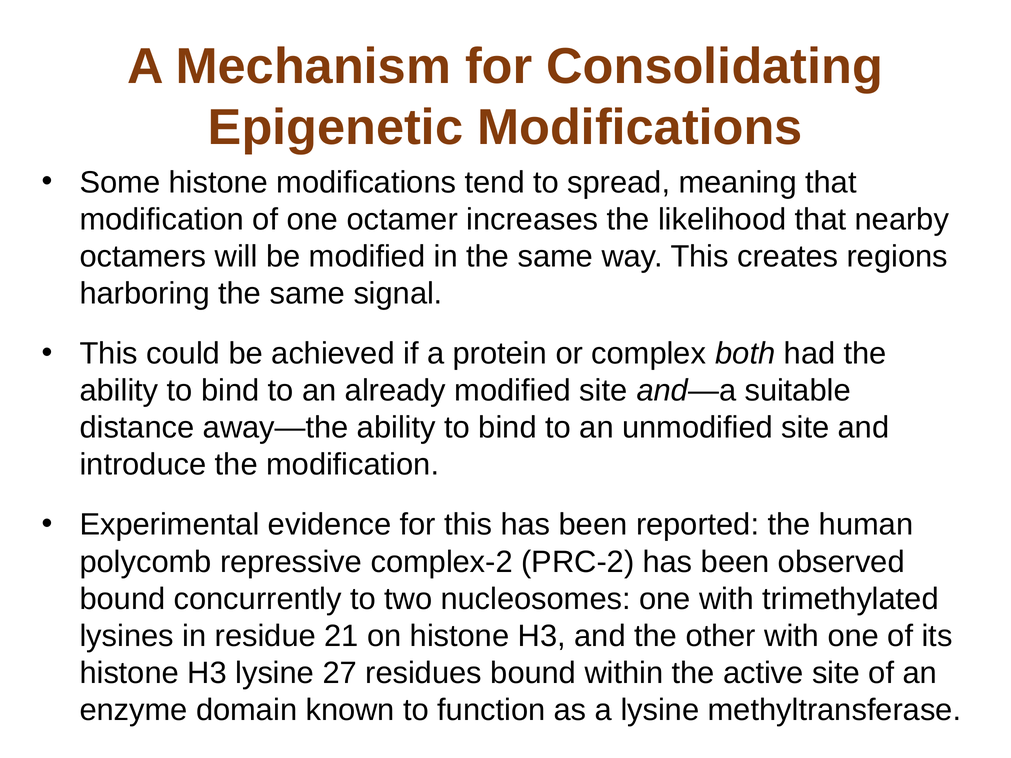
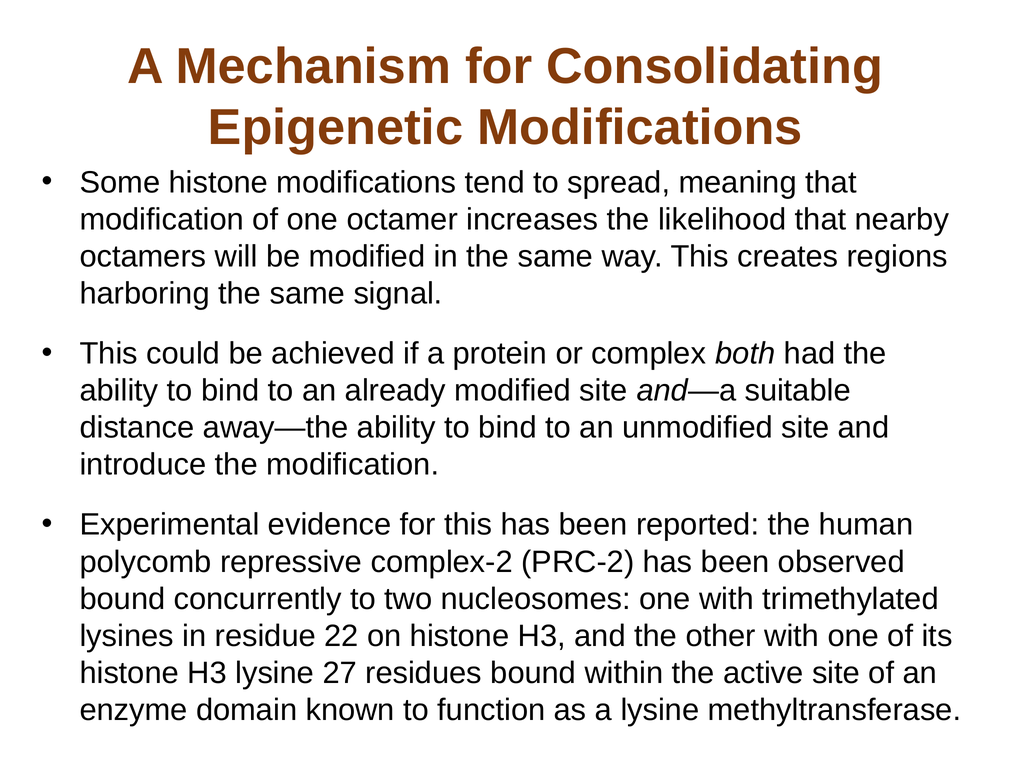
21: 21 -> 22 (341, 636)
